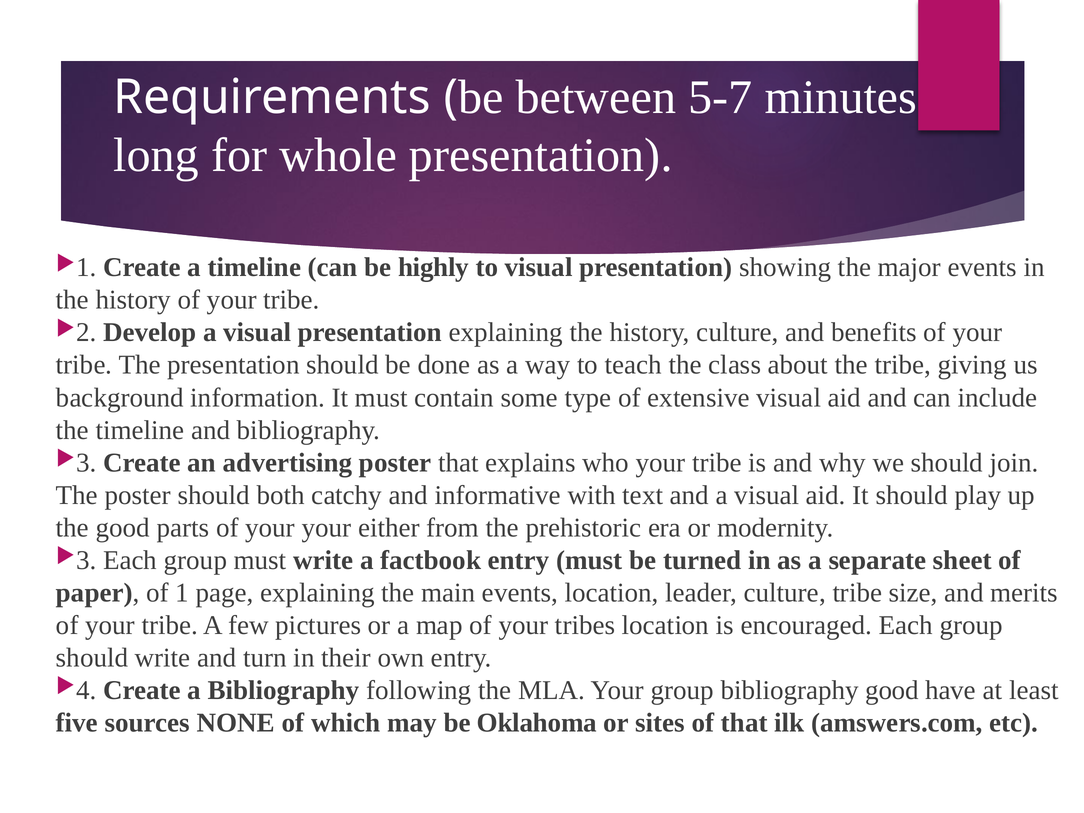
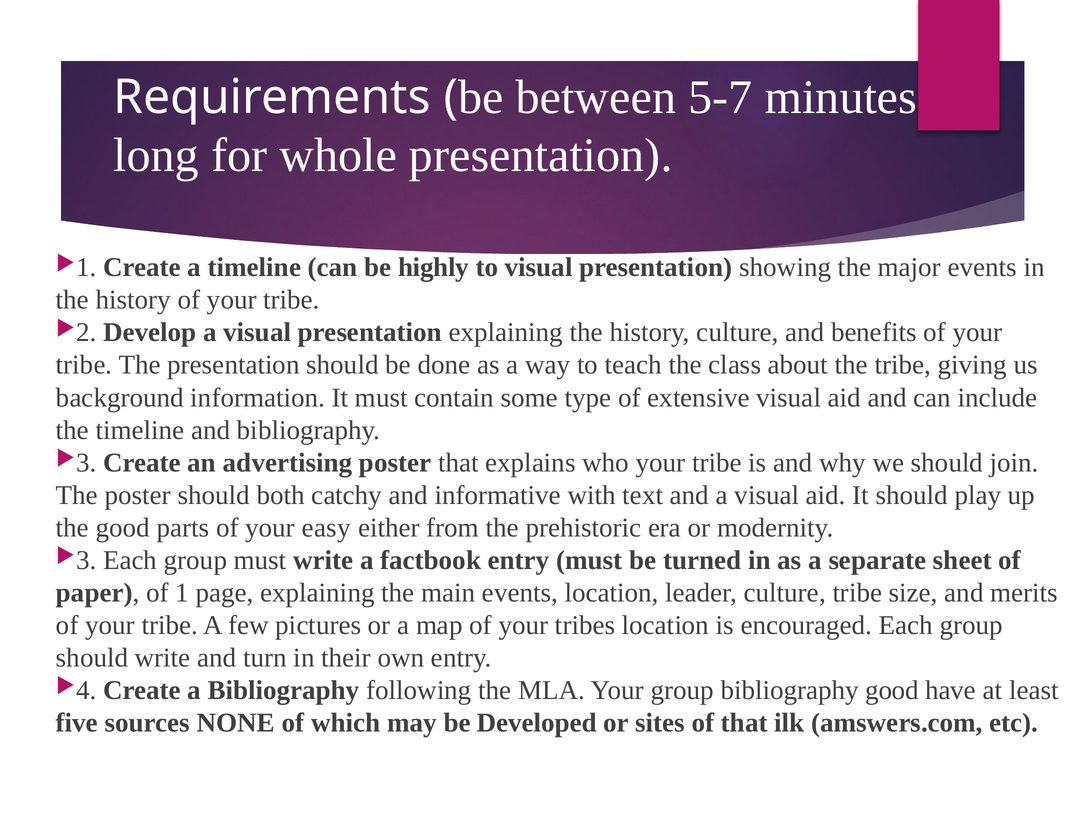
your your: your -> easy (326, 528)
Oklahoma: Oklahoma -> Developed (537, 723)
